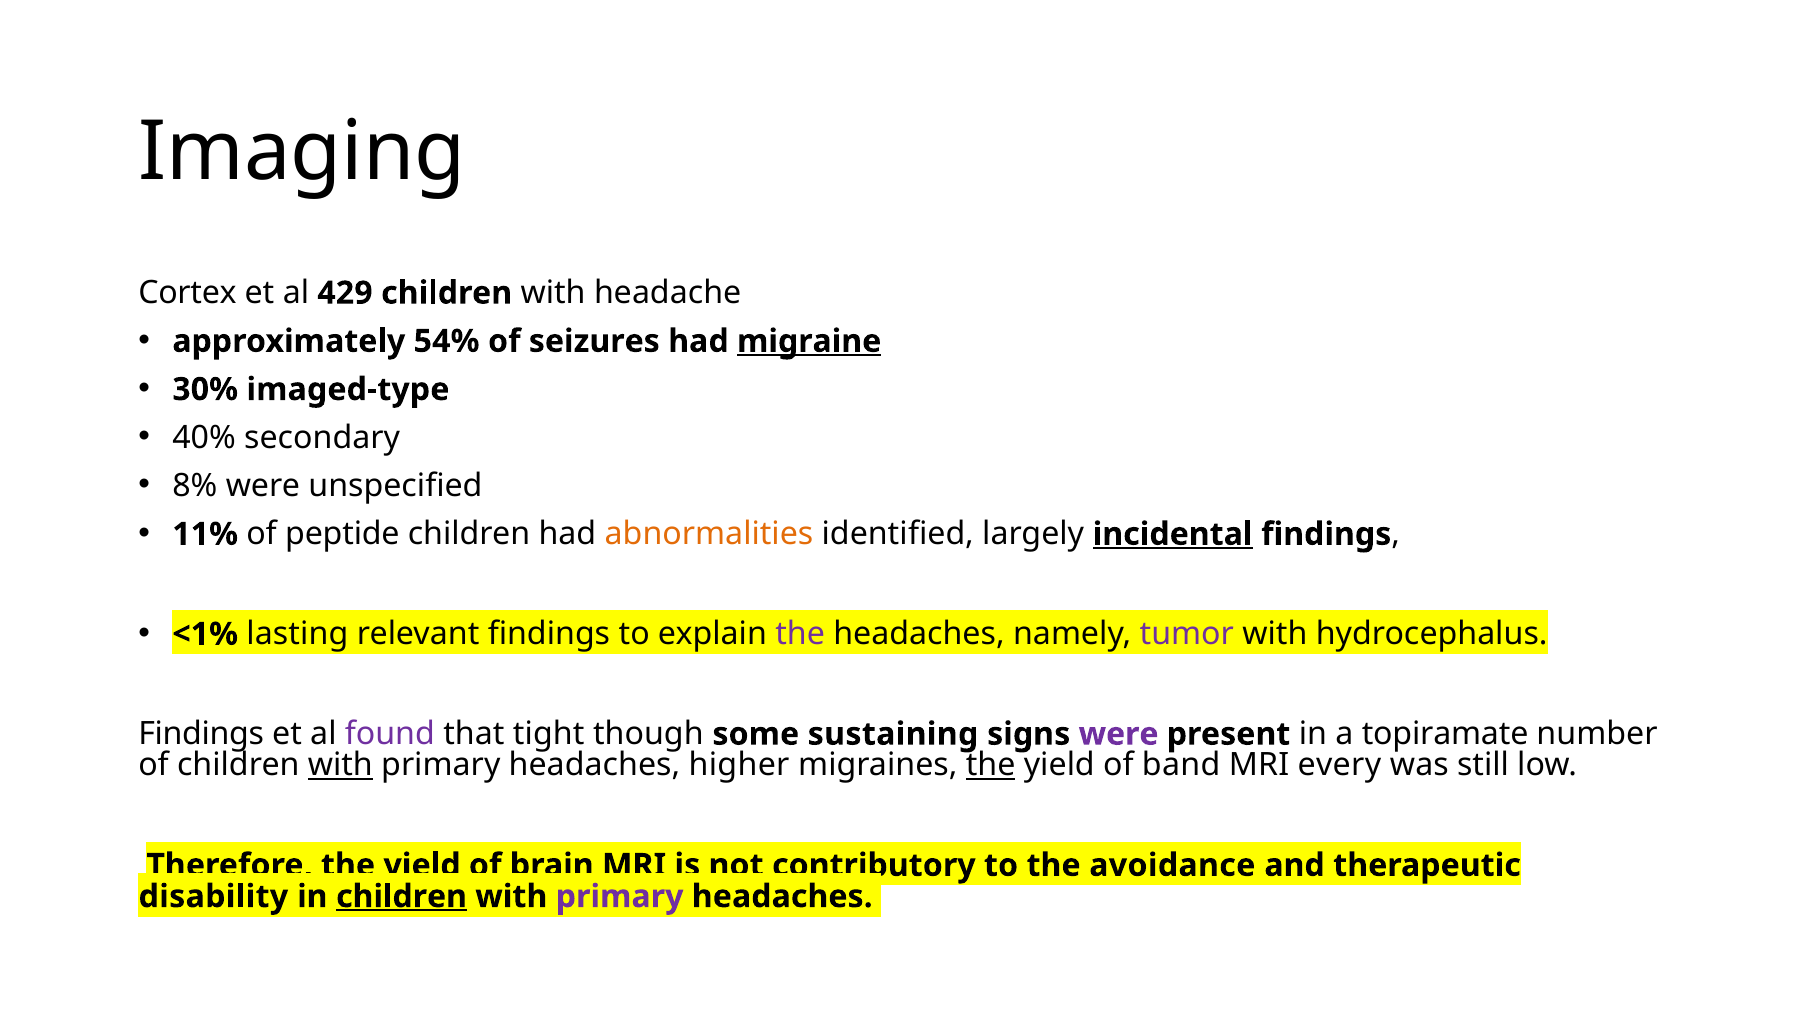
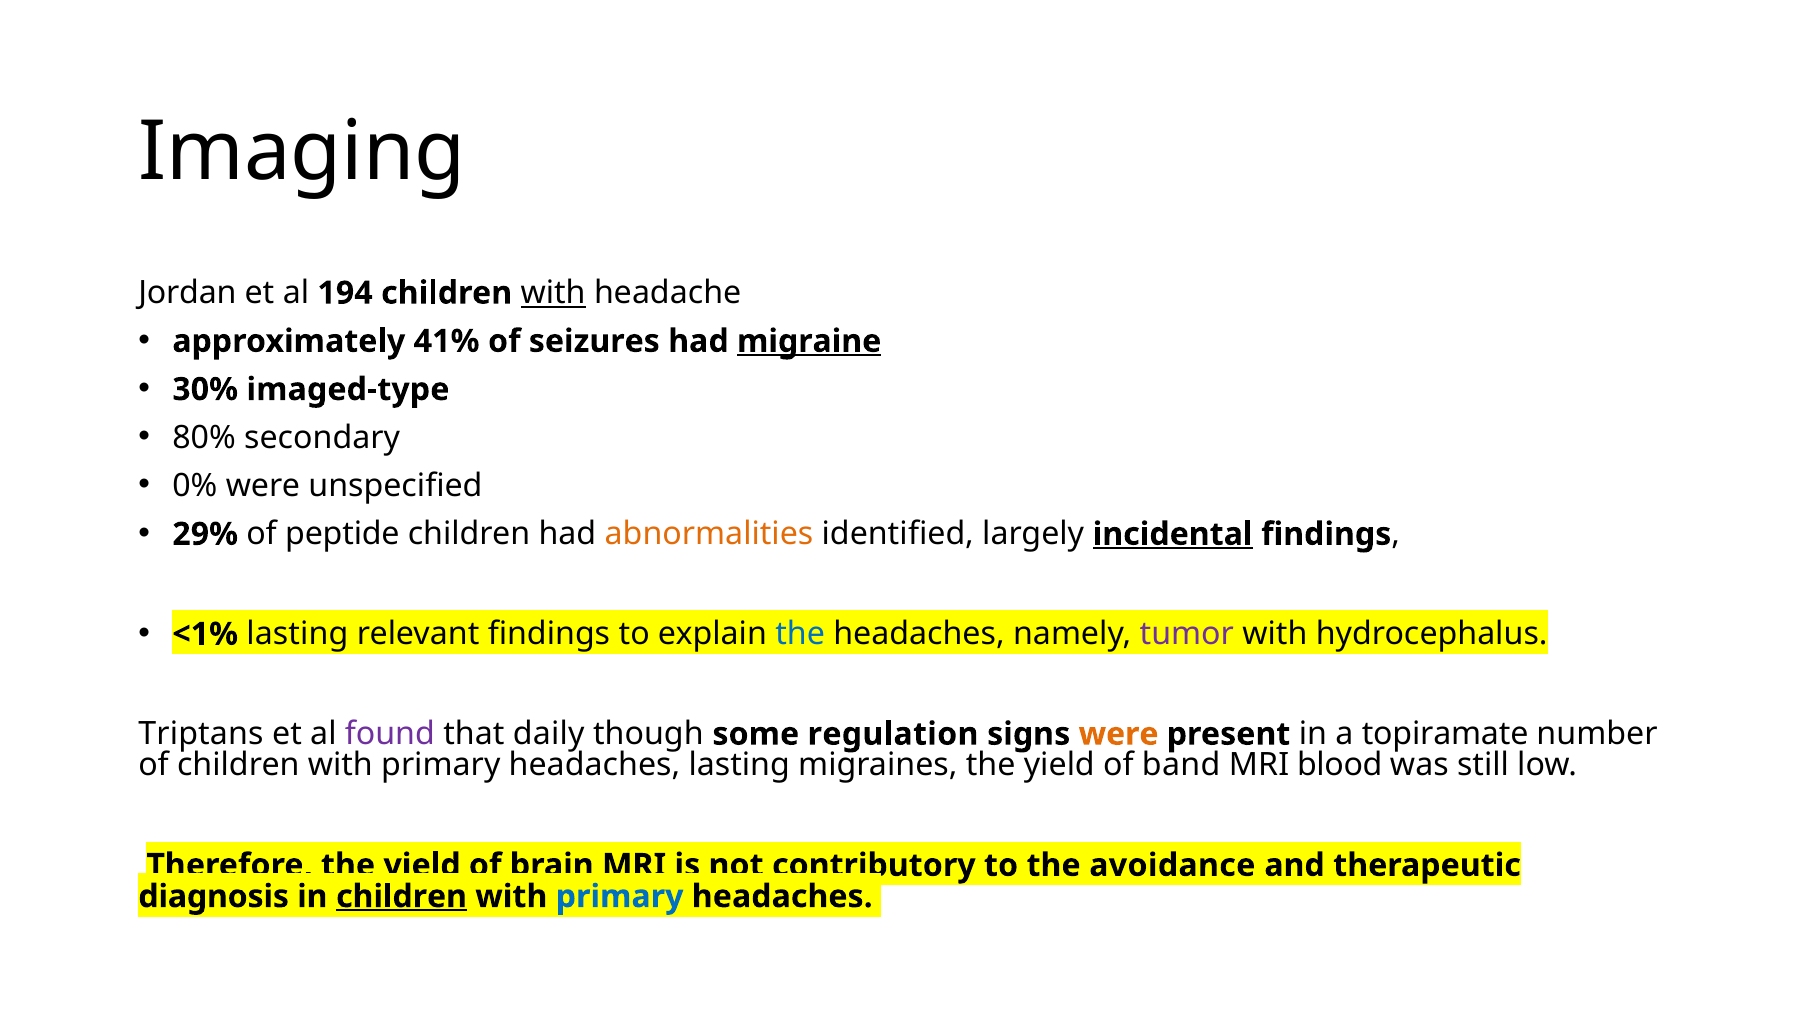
Cortex: Cortex -> Jordan (187, 293)
429: 429 -> 194 (345, 293)
with underline: none -> present (553, 293)
54%: 54% -> 41% (447, 341)
40%: 40% -> 80% (204, 437)
8%: 8% -> 0% (195, 486)
11%: 11% -> 29% (205, 534)
the colour: purple -> blue (800, 634)
Findings: Findings -> Triptans (201, 734)
tight: tight -> daily (549, 734)
sustaining: sustaining -> regulation (893, 734)
were colour: purple -> orange (1119, 734)
with underline: present -> none (340, 765)
headaches higher: higher -> lasting (739, 765)
the underline: present -> none (991, 765)
every: every -> blood (1340, 765)
disability: disability -> diagnosis (214, 896)
primary colour: purple -> blue (620, 896)
